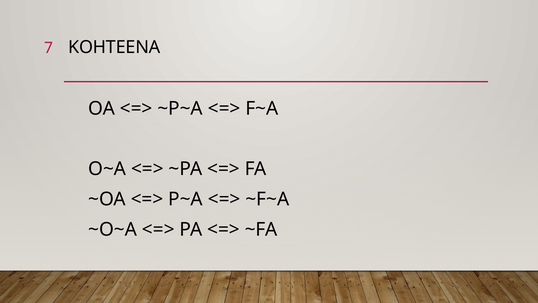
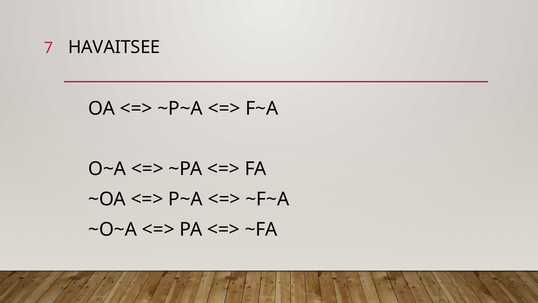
KOHTEENA: KOHTEENA -> HAVAITSEE (114, 47)
